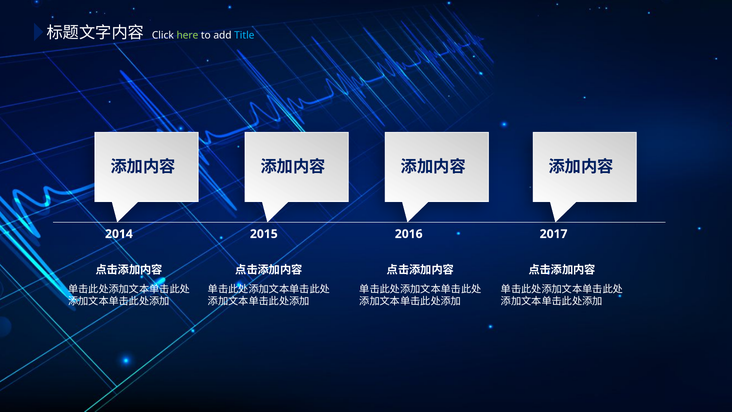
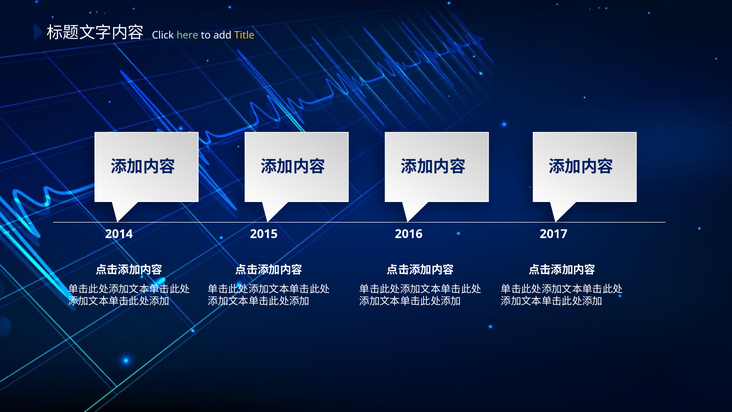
Title colour: light blue -> yellow (244, 35)
